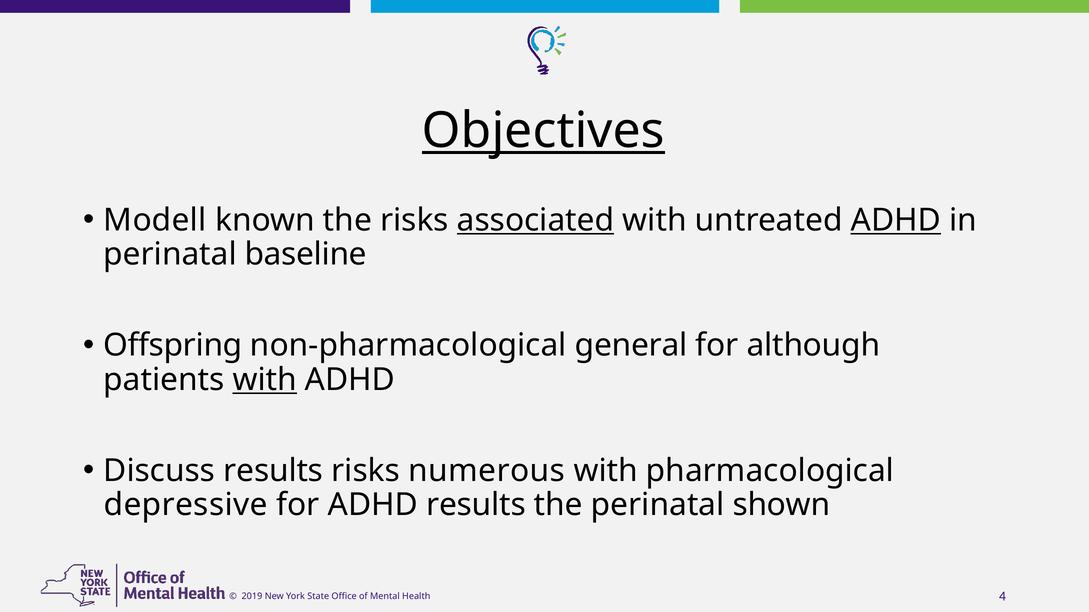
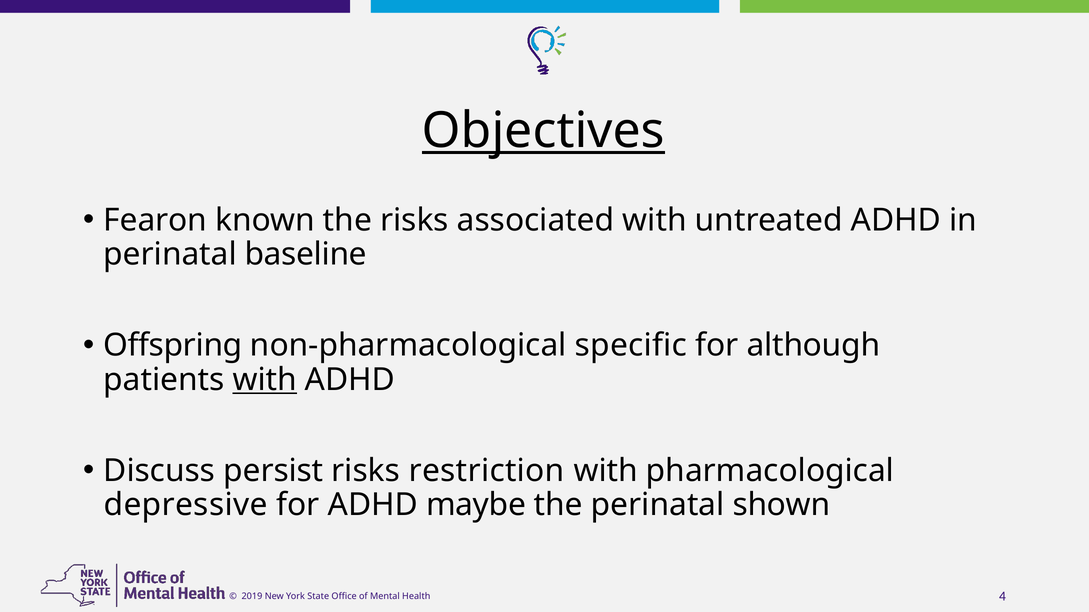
Modell: Modell -> Fearon (155, 220)
associated underline: present -> none (536, 220)
ADHD underline: present -> none (896, 220)
general: general -> specific (631, 346)
Discuss results: results -> persist (273, 471)
numerous: numerous -> restriction (487, 471)
ADHD results: results -> maybe (476, 505)
